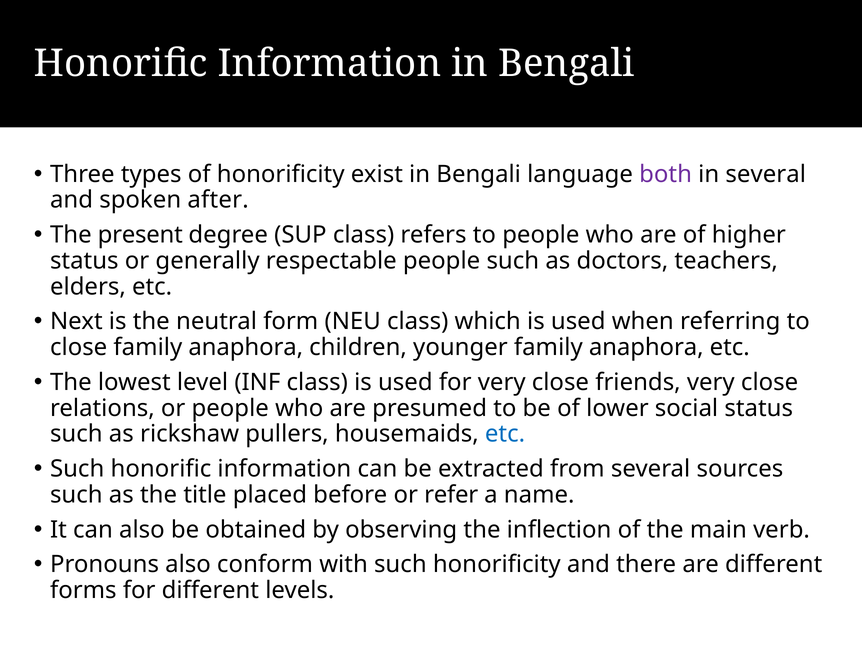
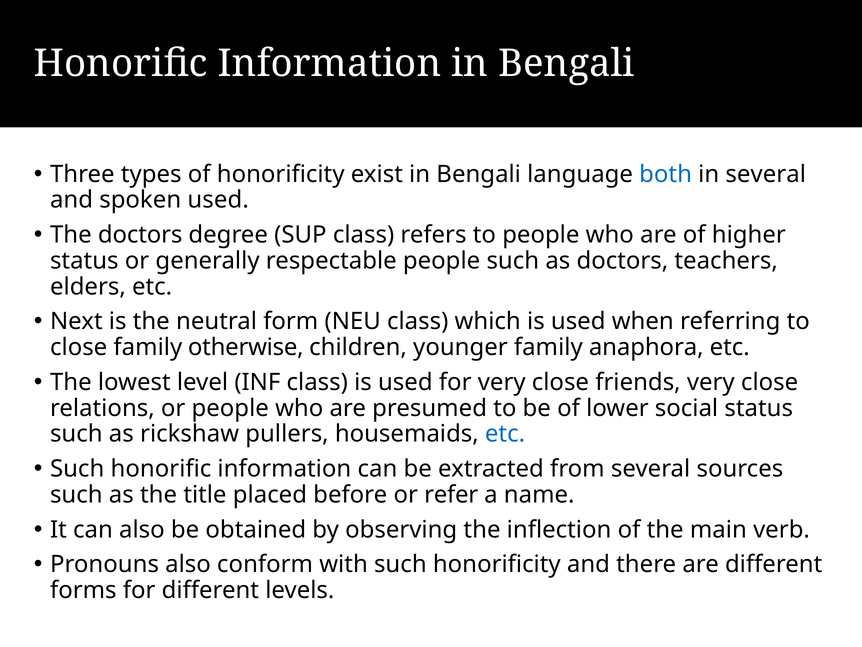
both colour: purple -> blue (666, 174)
spoken after: after -> used (218, 200)
The present: present -> doctors (140, 235)
close family anaphora: anaphora -> otherwise (246, 347)
